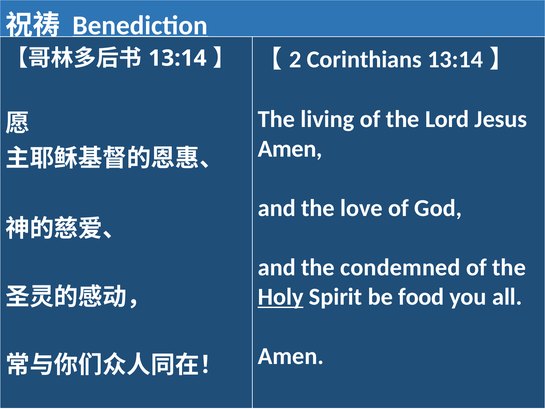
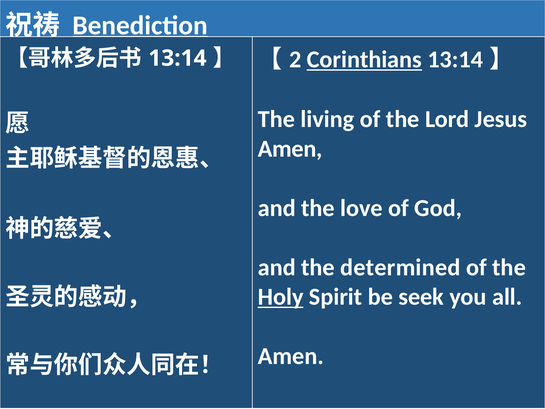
Corinthians underline: none -> present (364, 59)
condemned: condemned -> determined (400, 267)
food: food -> seek (421, 297)
